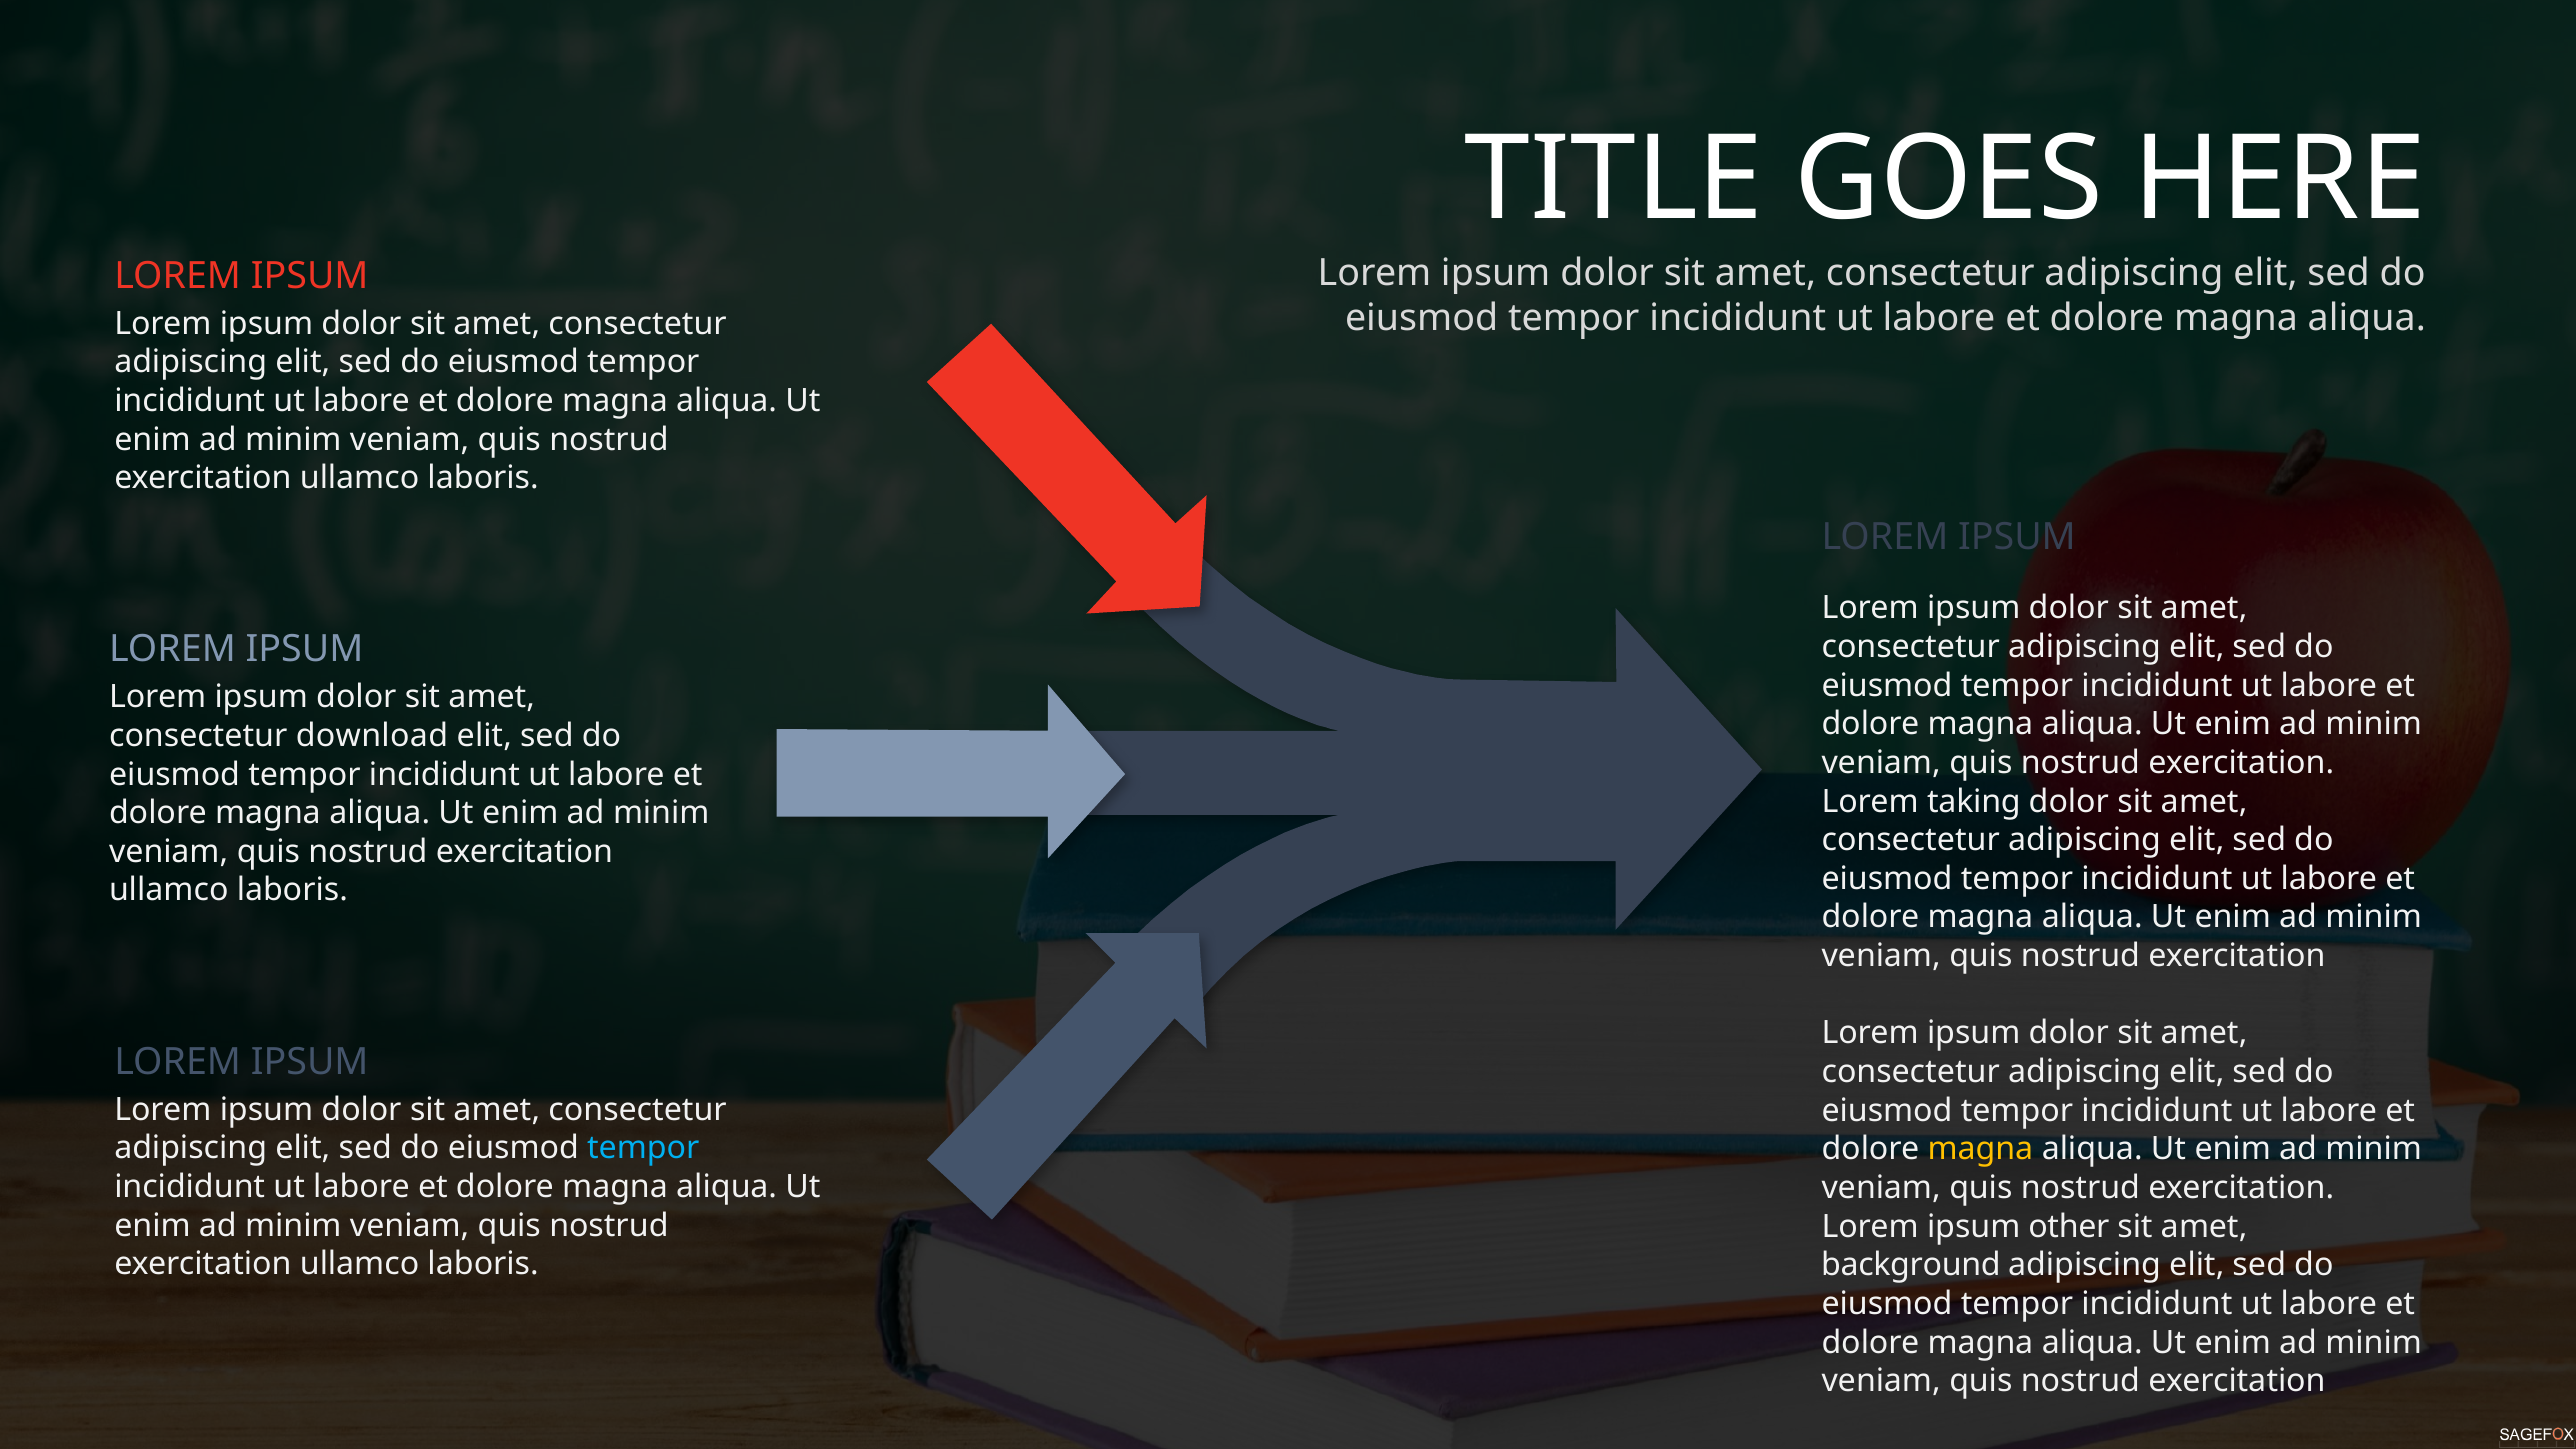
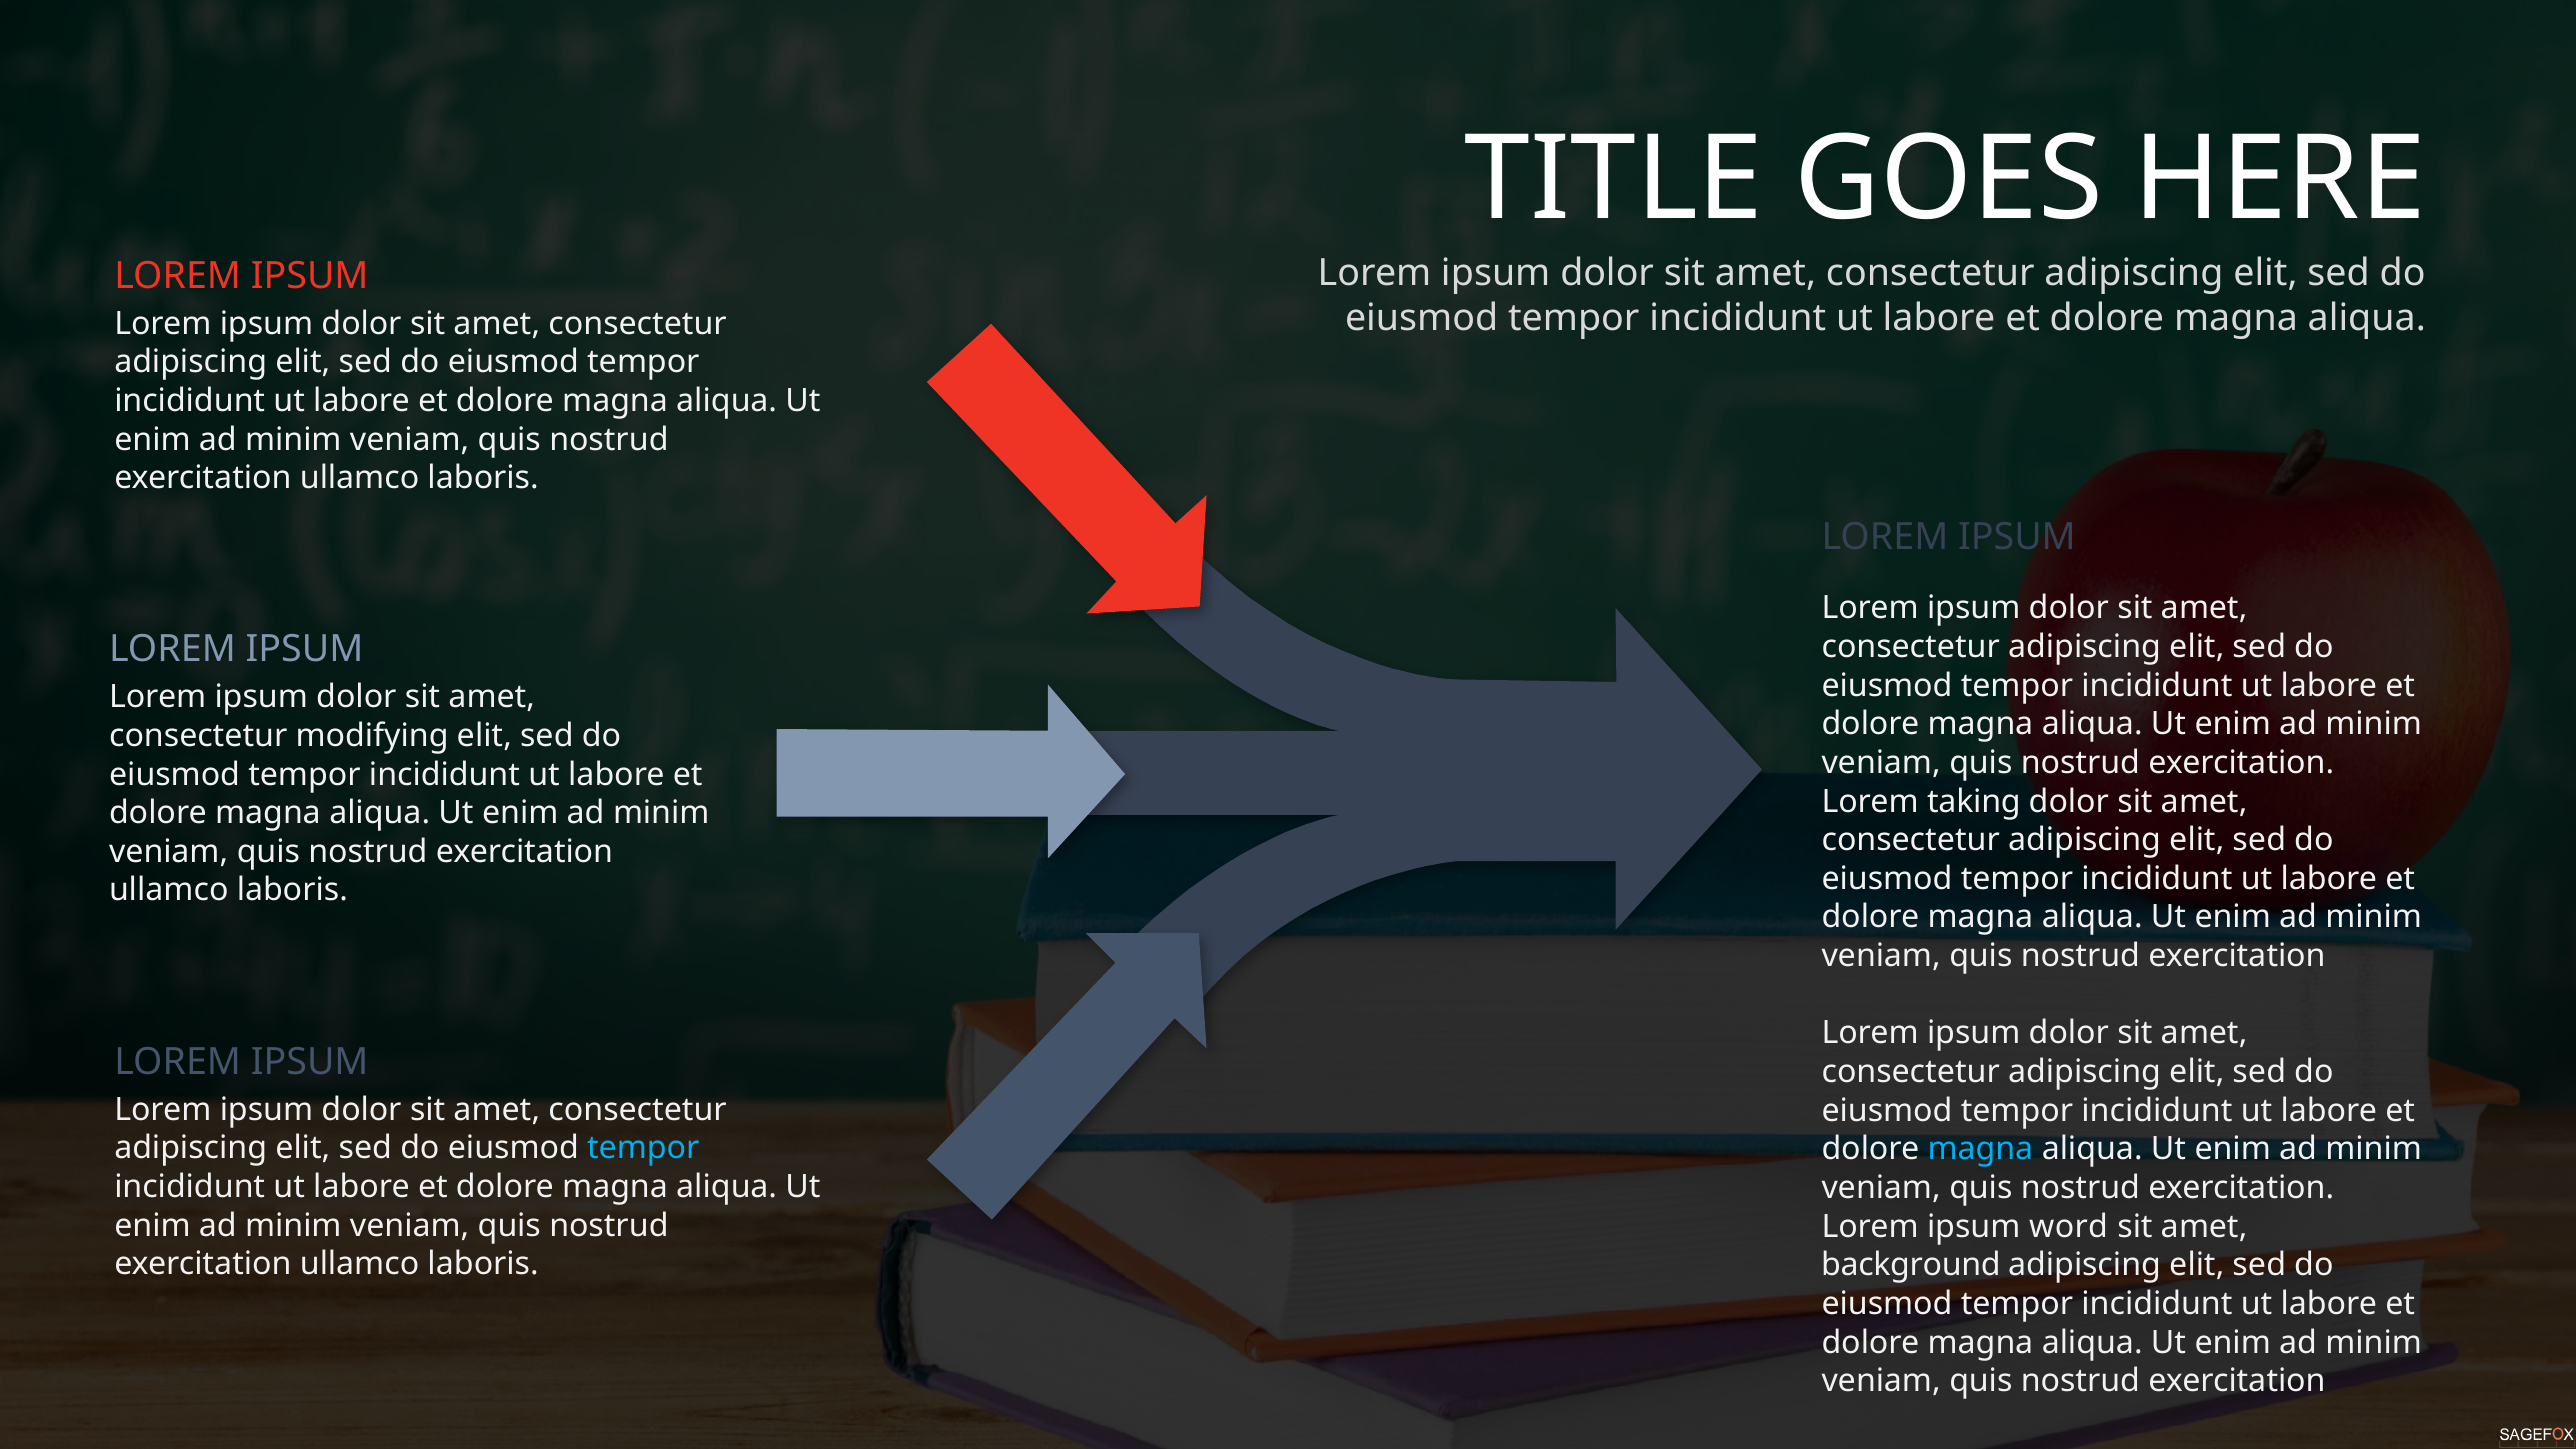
download: download -> modifying (372, 736)
magna colour: yellow -> light blue (1980, 1149)
other: other -> word (2069, 1226)
